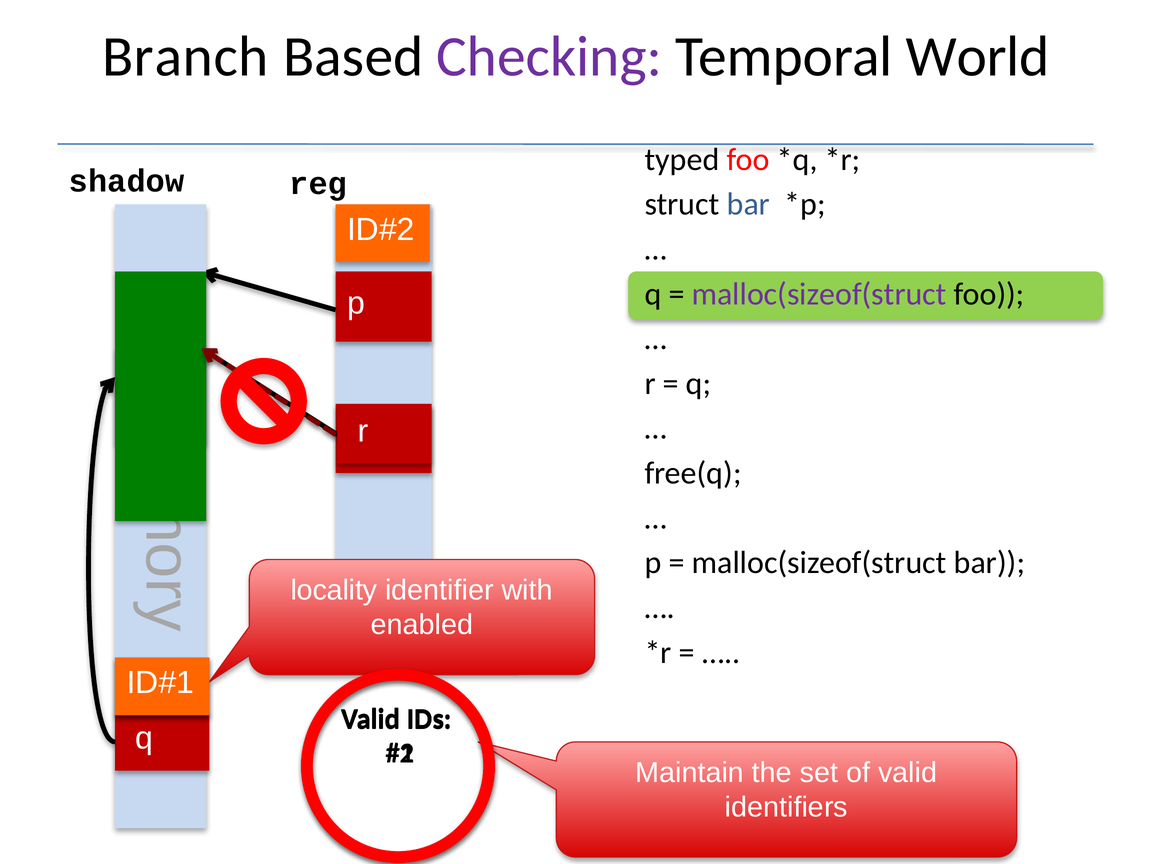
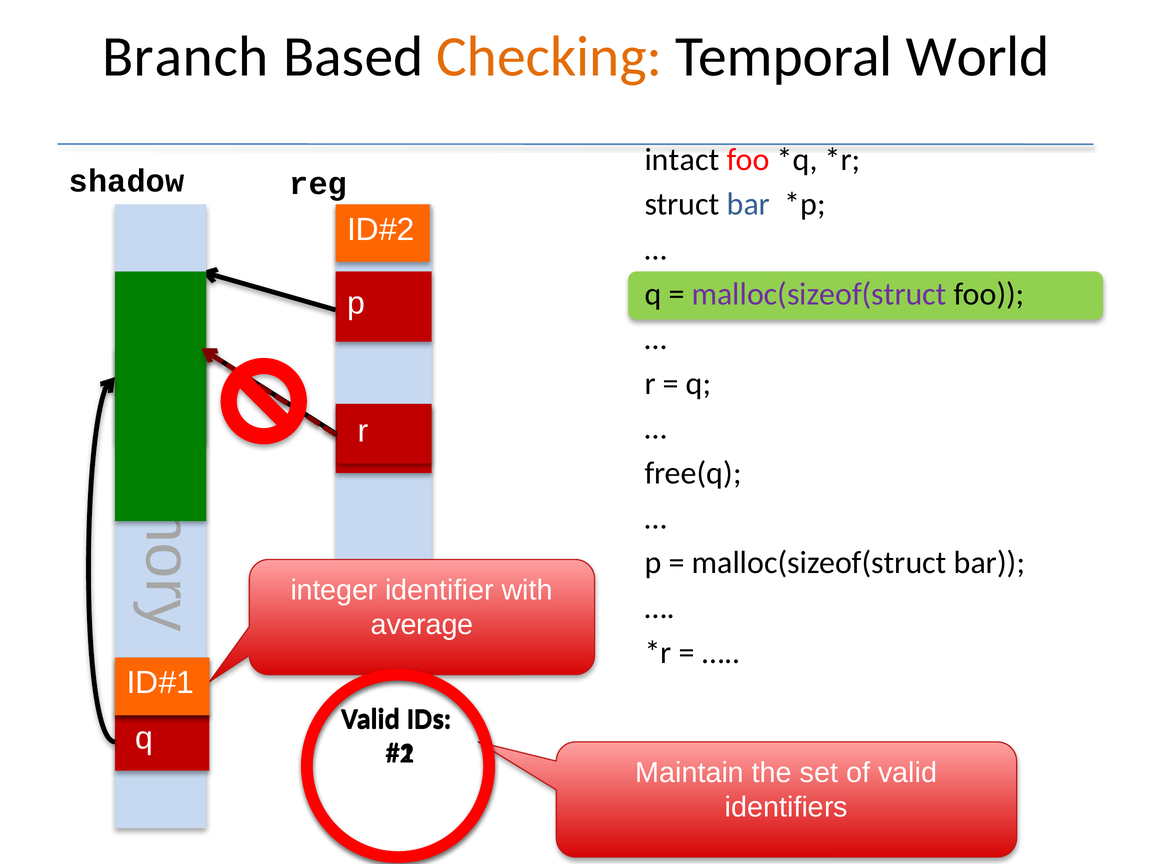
Checking colour: purple -> orange (549, 57)
typed: typed -> intact (682, 159)
locality: locality -> integer (334, 590)
enabled: enabled -> average (422, 624)
